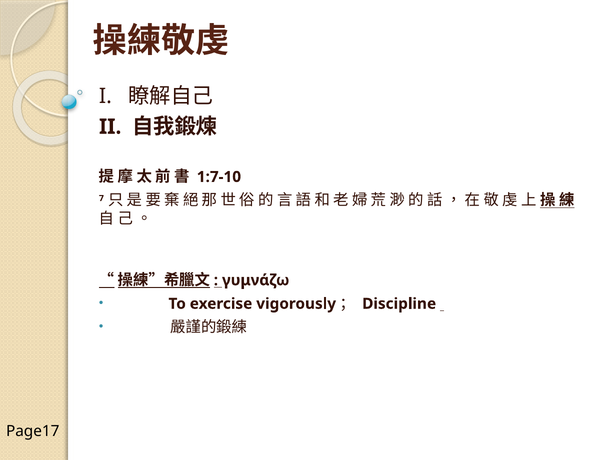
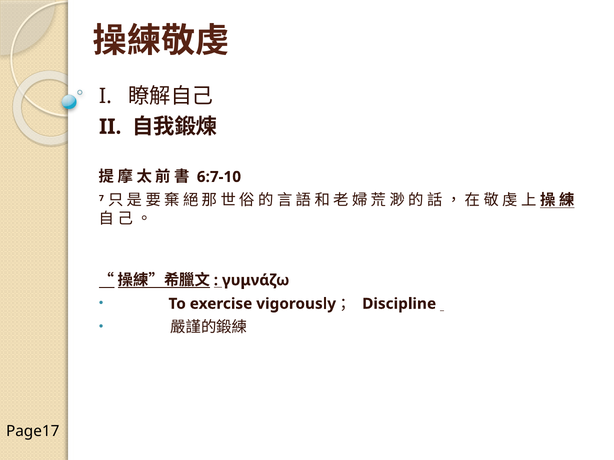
1:7-10: 1:7-10 -> 6:7-10 (219, 177)
